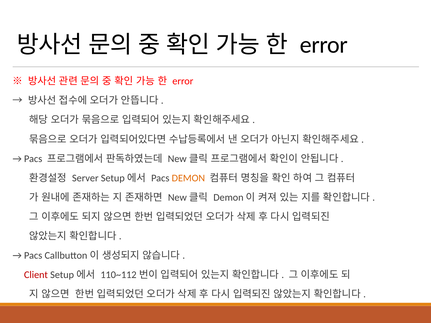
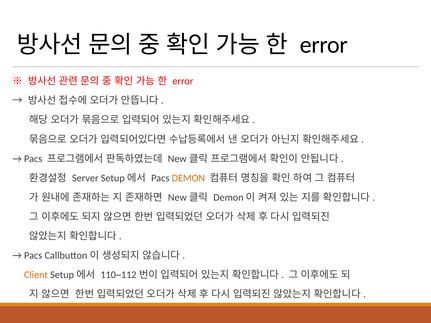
Client colour: red -> orange (36, 275)
